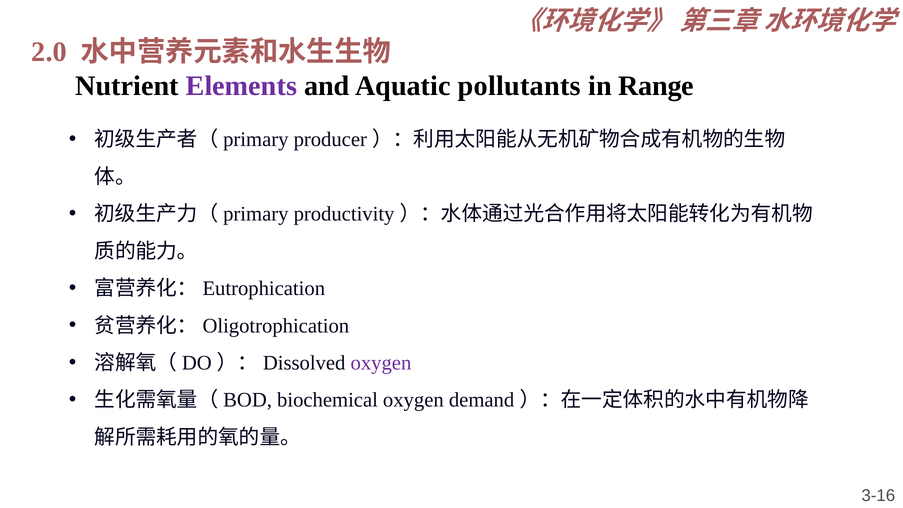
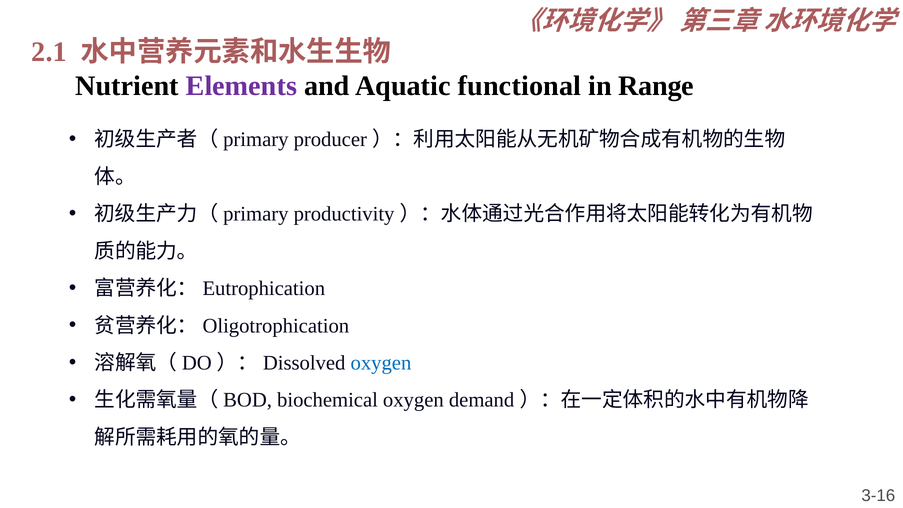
2.0: 2.0 -> 2.1 (49, 52)
pollutants: pollutants -> functional (519, 86)
oxygen colour: purple -> blue (381, 363)
